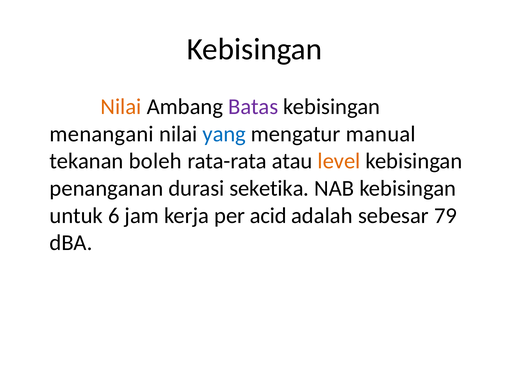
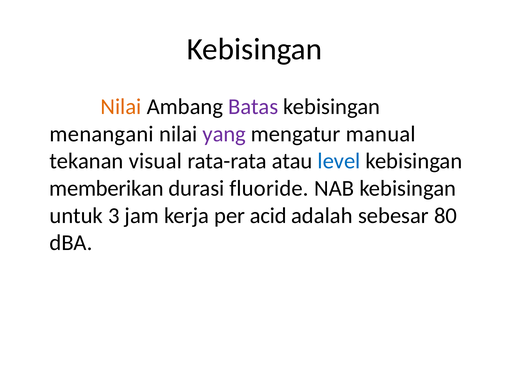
yang colour: blue -> purple (224, 134)
boleh: boleh -> visual (155, 161)
level colour: orange -> blue (339, 161)
penanganan: penanganan -> memberikan (107, 188)
seketika: seketika -> fluoride (269, 188)
6: 6 -> 3 (114, 215)
79: 79 -> 80 (445, 215)
